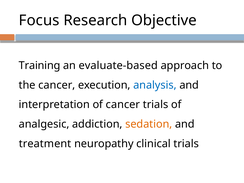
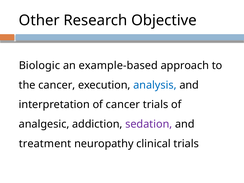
Focus: Focus -> Other (39, 20)
Training: Training -> Biologic (39, 66)
evaluate-based: evaluate-based -> example-based (118, 66)
sedation colour: orange -> purple (149, 124)
